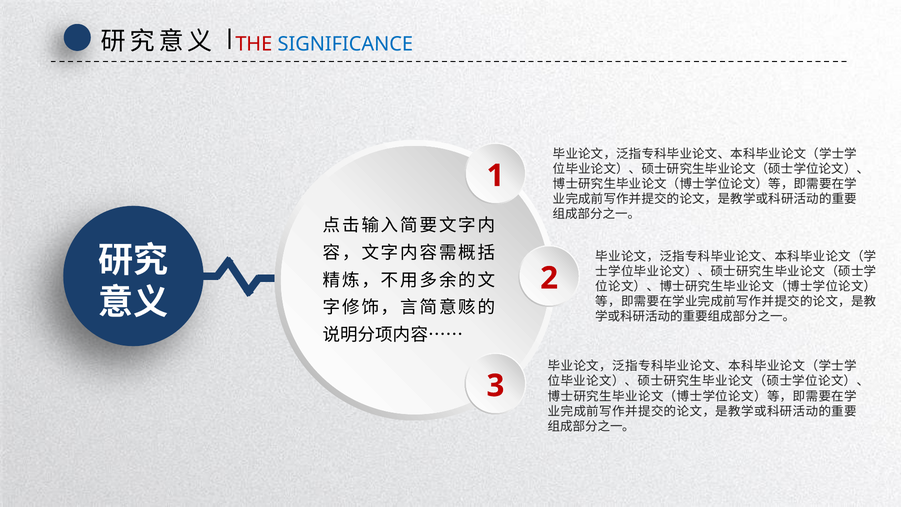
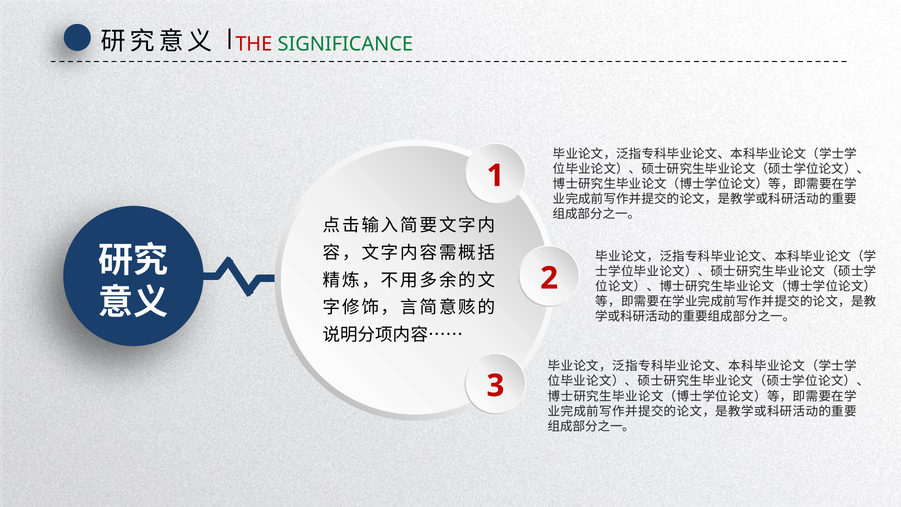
SIGNIFICANCE colour: blue -> green (345, 44)
